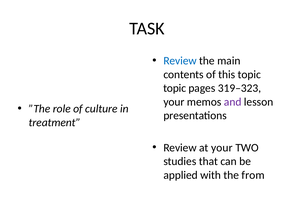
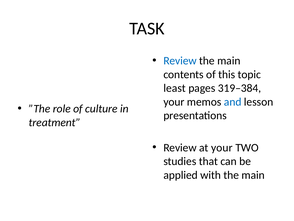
topic: topic -> least (175, 88)
319–323: 319–323 -> 319–384 (239, 88)
and colour: purple -> blue (233, 102)
with the from: from -> main (253, 175)
